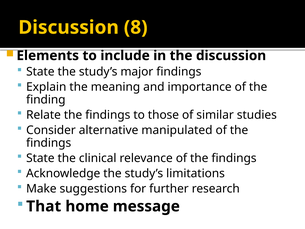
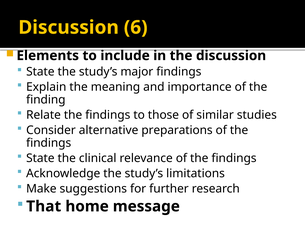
8: 8 -> 6 (136, 27)
manipulated: manipulated -> preparations (177, 130)
